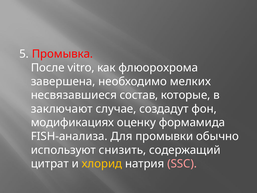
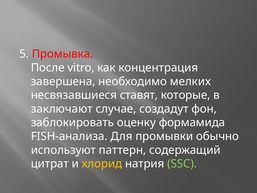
флюорохрома: флюорохрома -> концентрация (158, 68)
состав: состав -> ставят (139, 95)
модификациях: модификациях -> заблокировать (72, 122)
снизить: снизить -> паттерн (122, 150)
SSC colour: pink -> light green (182, 164)
